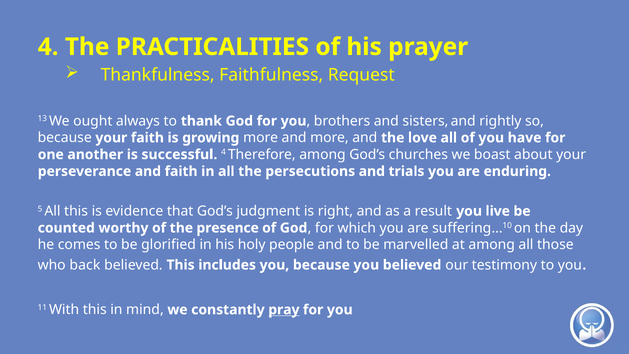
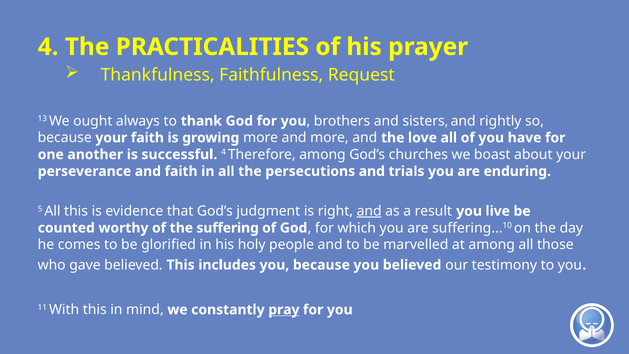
and underline: none -> present (369, 211)
presence: presence -> suffering (228, 228)
back: back -> gave (85, 265)
